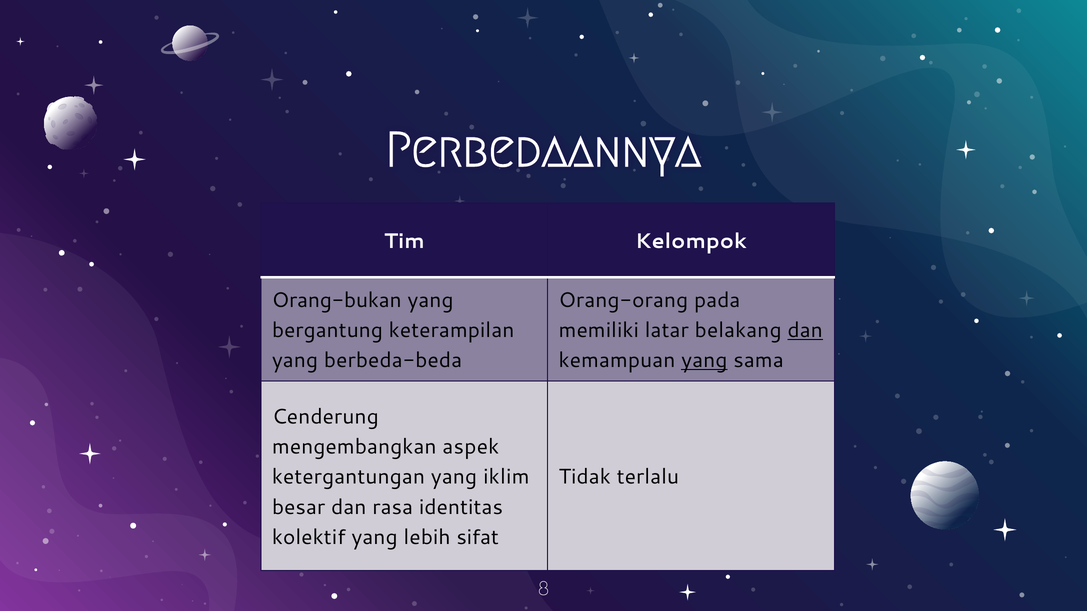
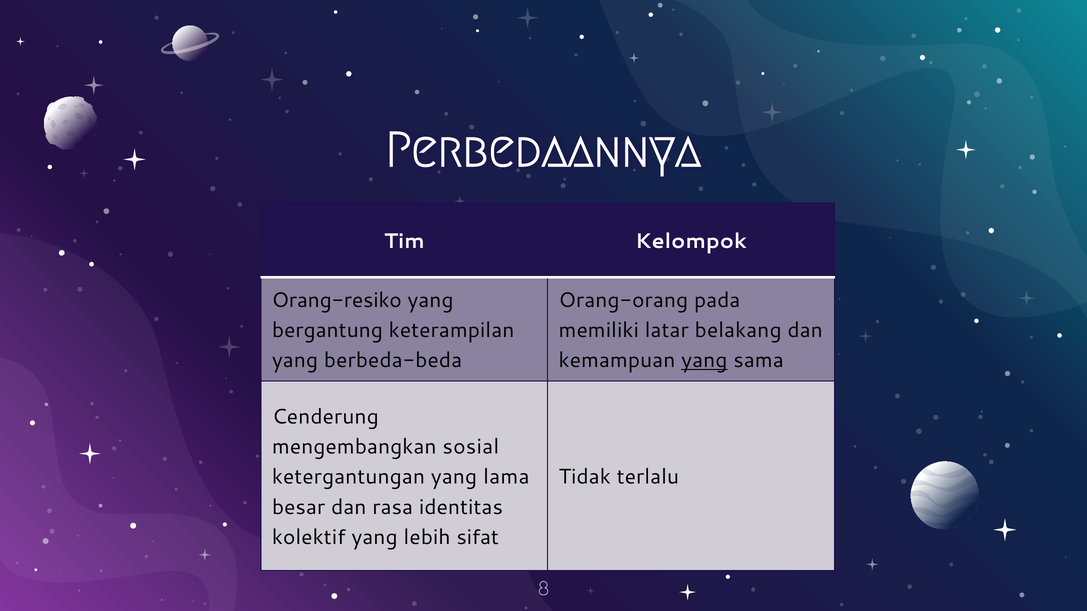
Orang-bukan: Orang-bukan -> Orang-resiko (337, 300)
dan underline: present -> none (805, 331)
aspek: aspek -> sosial (471, 447)
iklim: iklim -> lama (506, 477)
